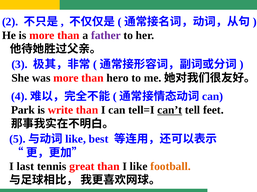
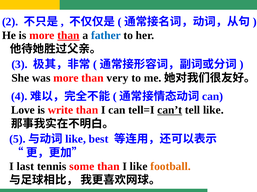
than underline: none -> present (68, 35)
father colour: purple -> blue (106, 35)
hero: hero -> very (118, 78)
Park: Park -> Love (23, 110)
tell feet: feet -> like (213, 110)
great: great -> some (82, 167)
